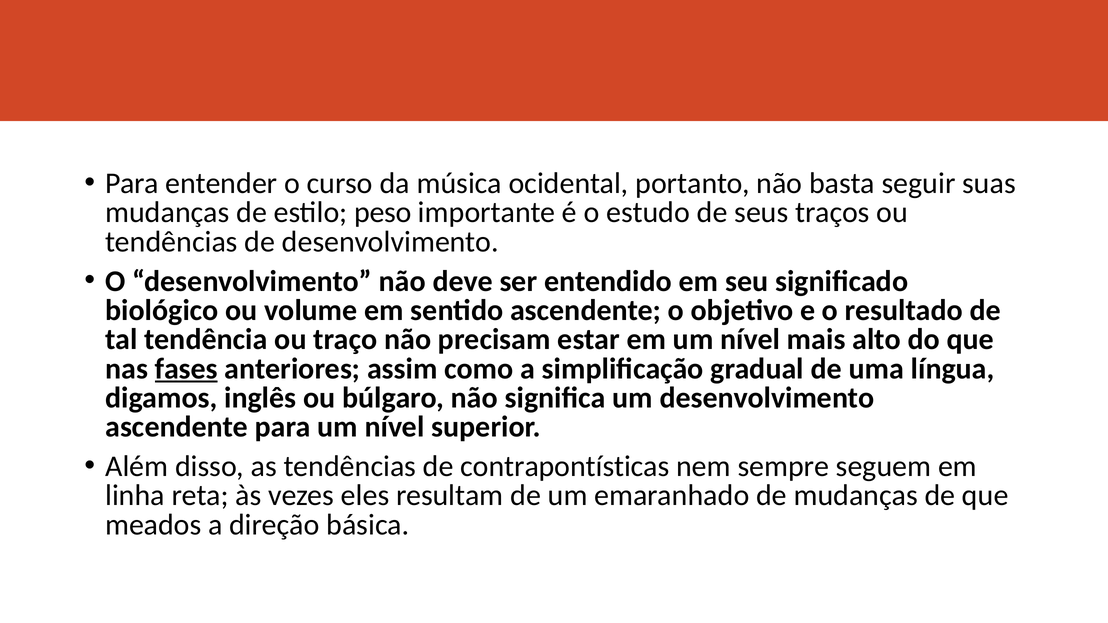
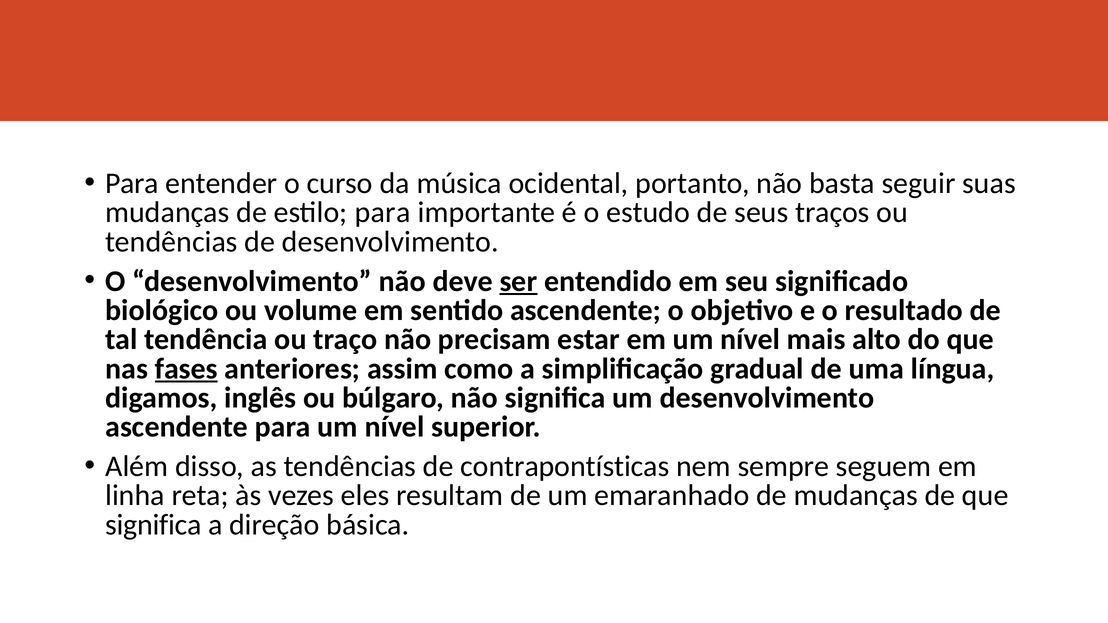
estilo peso: peso -> para (383, 213)
ser underline: none -> present (518, 281)
meados: meados -> significa (153, 525)
